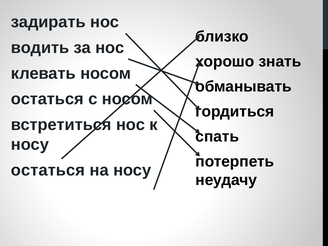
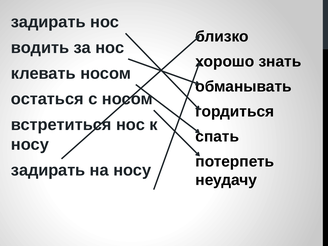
остаться: остаться -> задирать (48, 170)
